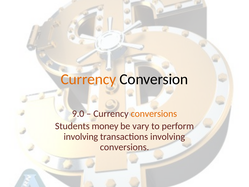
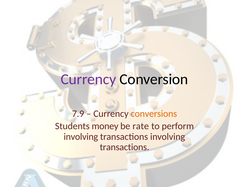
Currency colour: orange -> purple (88, 79)
9.0: 9.0 -> 7.9 (78, 114)
vary: vary -> rate (141, 126)
conversions: conversions -> transactions (125, 147)
